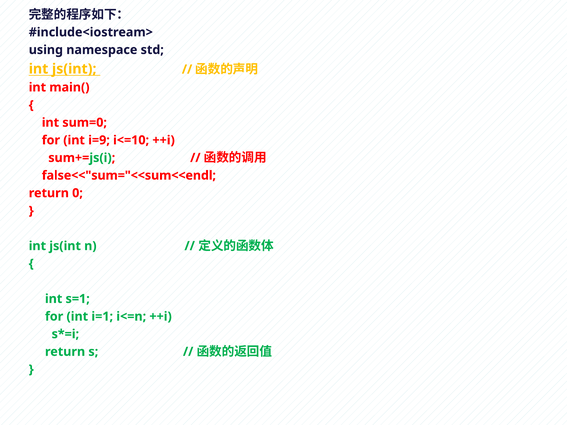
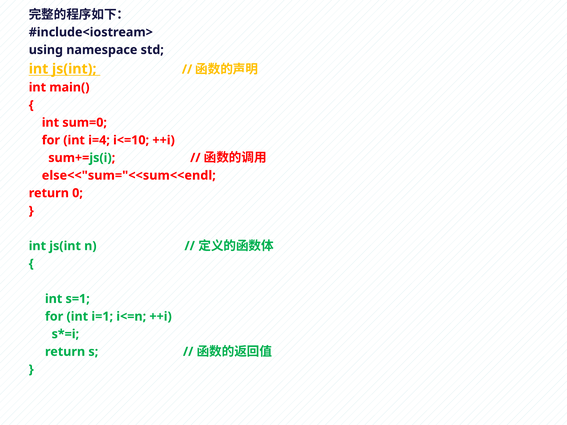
i=9: i=9 -> i=4 (99, 140)
false<<"sum="<<sum<<endl: false<<"sum="<<sum<<endl -> else<<"sum="<<sum<<endl (129, 176)
